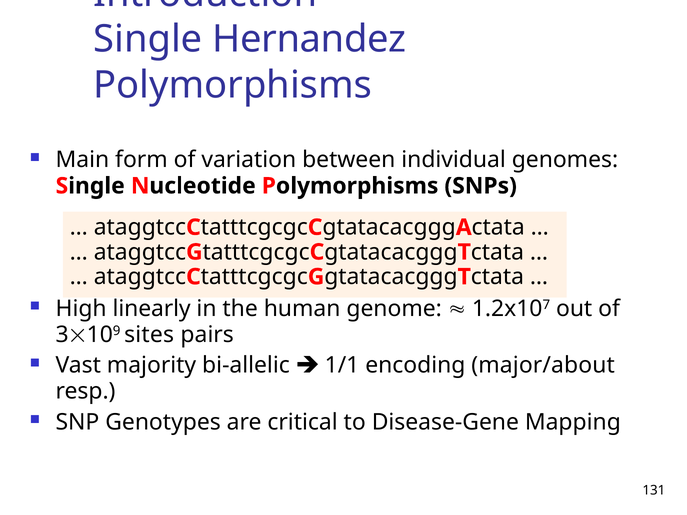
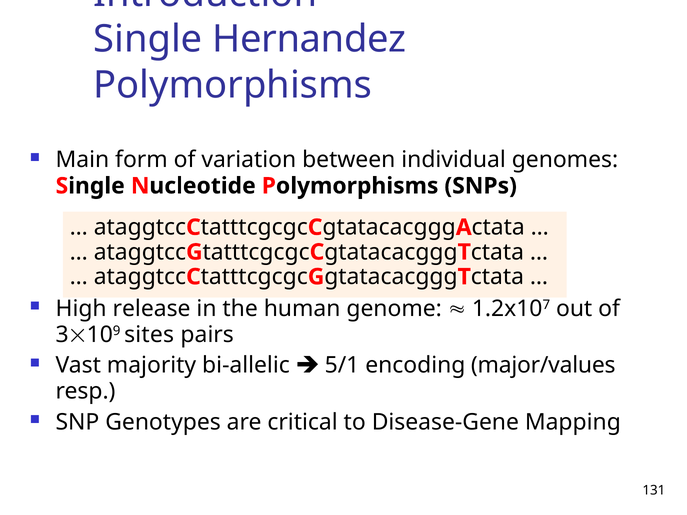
linearly: linearly -> release (152, 309)
1/1: 1/1 -> 5/1 (342, 365)
major/about: major/about -> major/values (543, 365)
